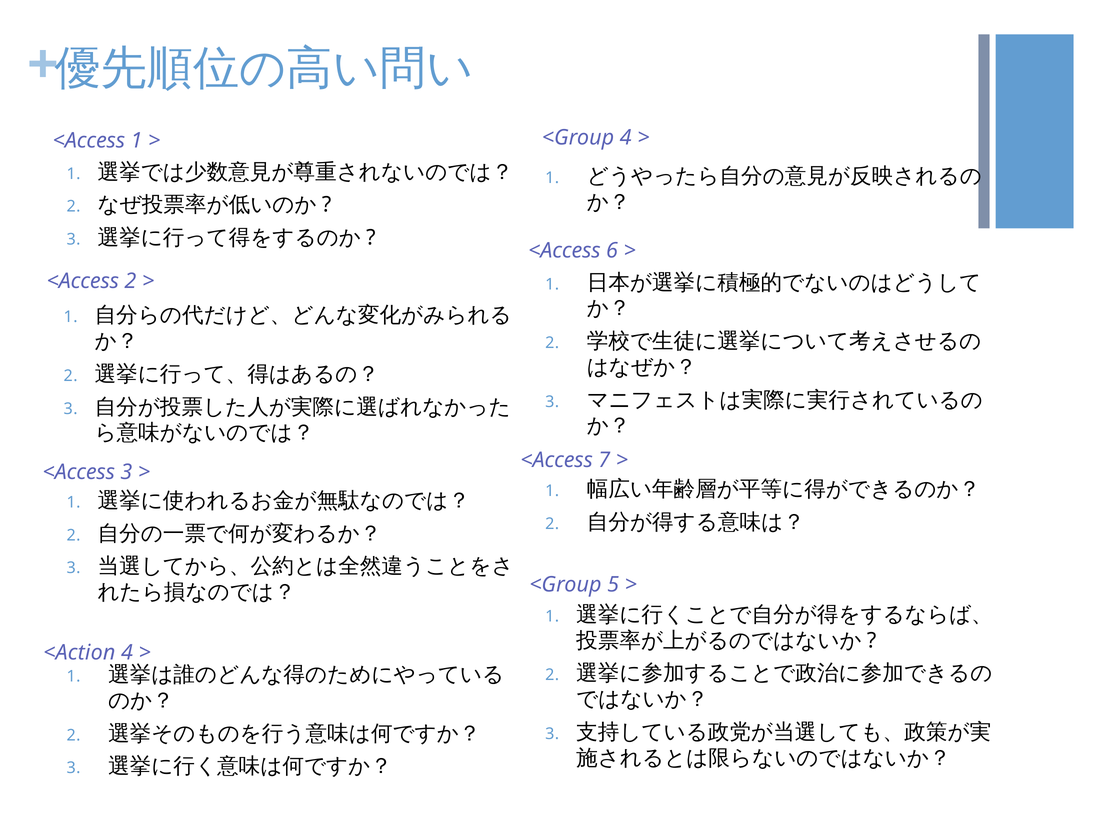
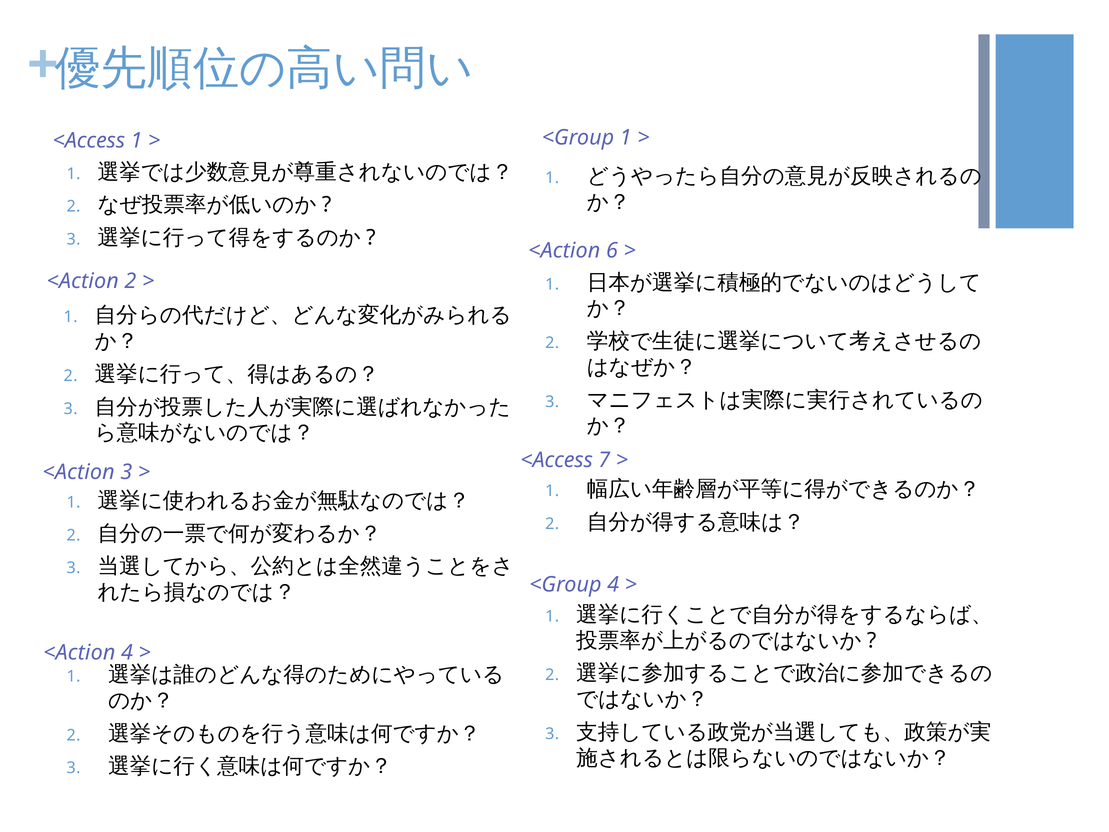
<Group 4: 4 -> 1 (626, 138)
<Access: <Access -> <Action (564, 251)
<Access: <Access -> <Action (83, 281)
<Access: <Access -> <Action (79, 472)
<Group 5: 5 -> 4 (613, 584)
